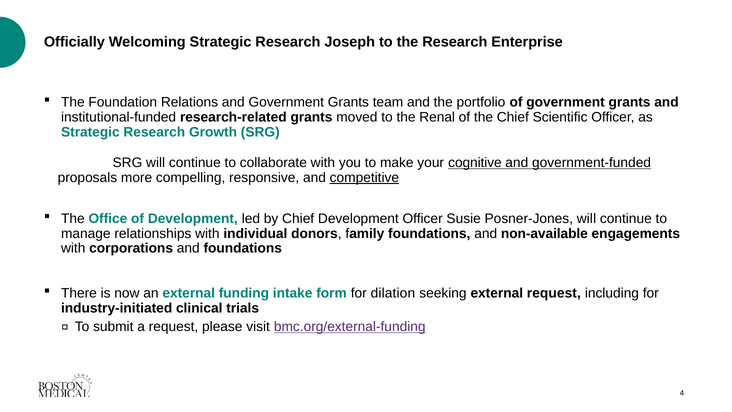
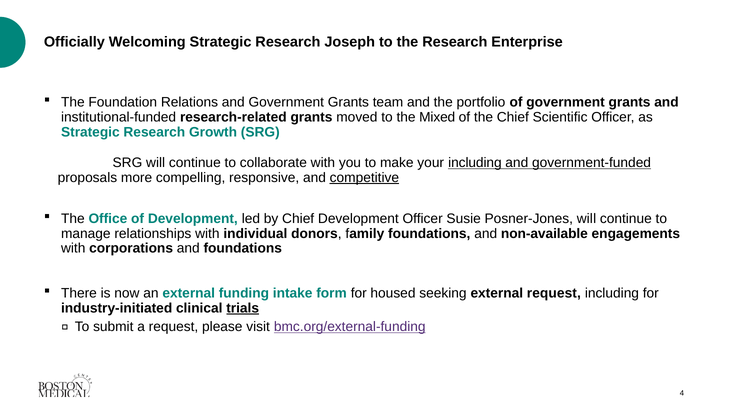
Renal: Renal -> Mixed (437, 117)
your cognitive: cognitive -> including (475, 163)
dilation: dilation -> housed (393, 293)
trials underline: none -> present (243, 308)
